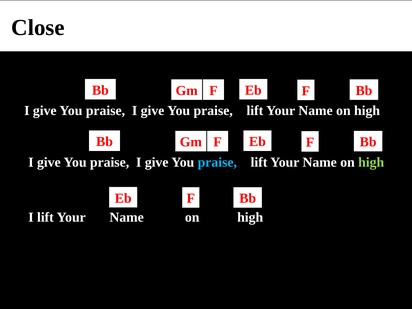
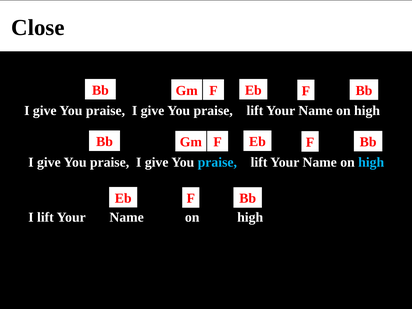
high colour: light green -> light blue (371, 162)
